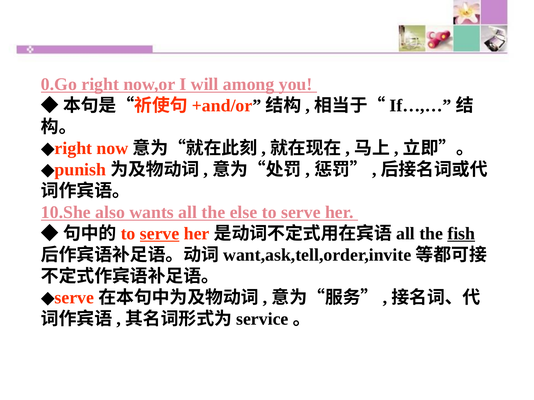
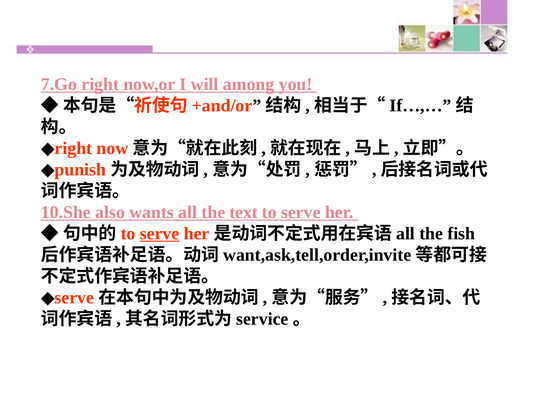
0.Go: 0.Go -> 7.Go (59, 84)
else: else -> text (244, 213)
fish underline: present -> none (461, 234)
